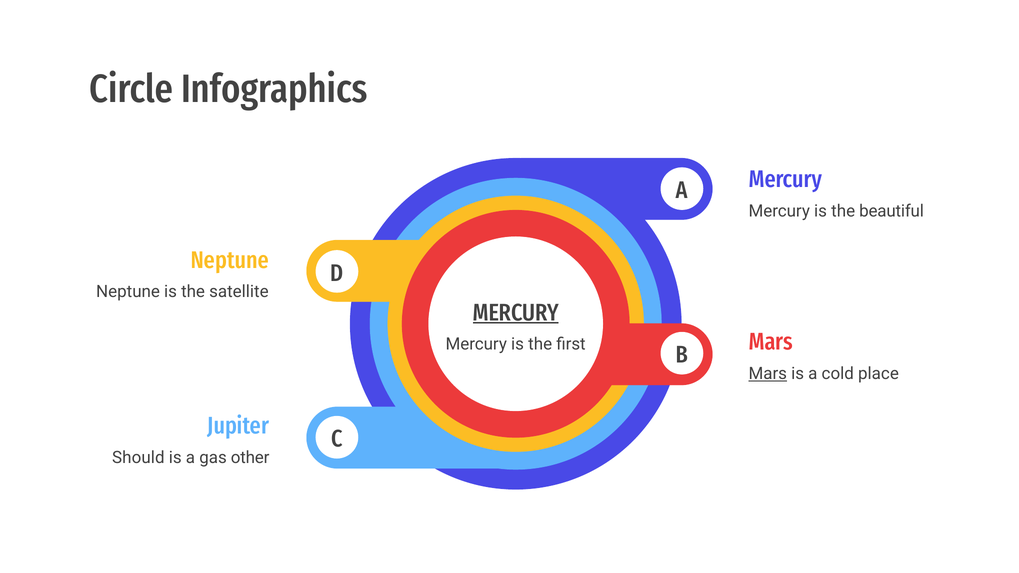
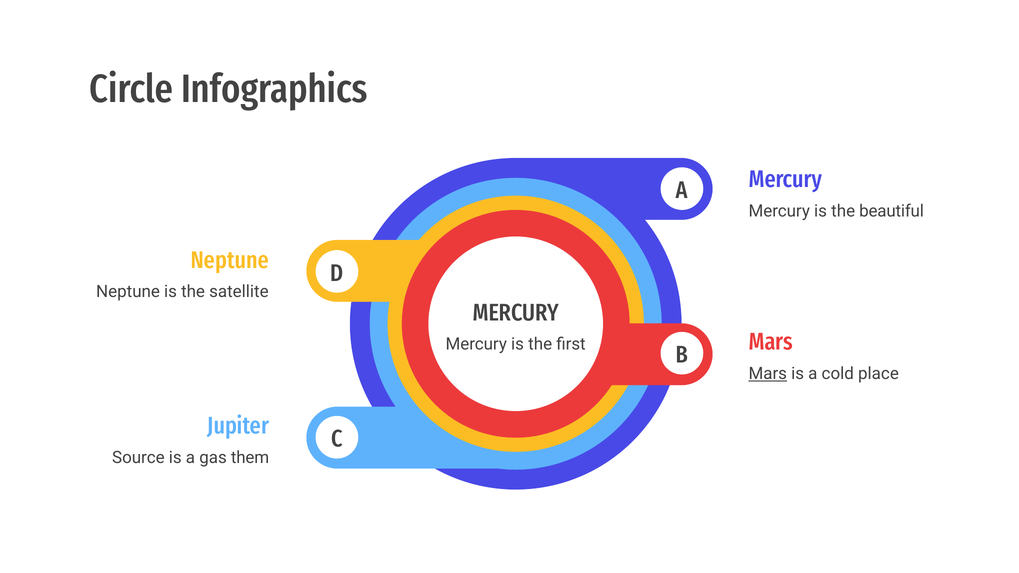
MERCURY underline: present -> none (516, 313)
Should: Should -> Source (138, 458)
other: other -> them (250, 458)
